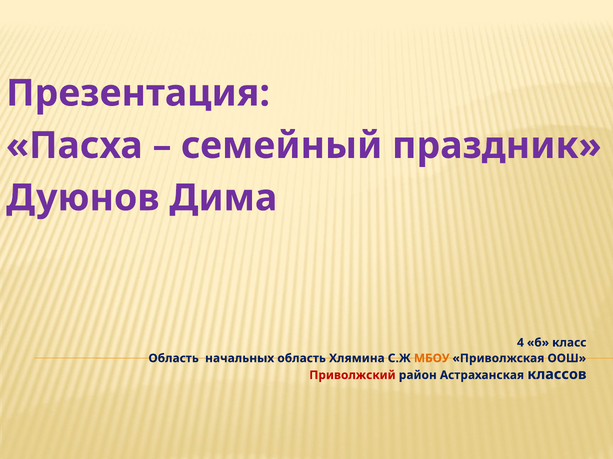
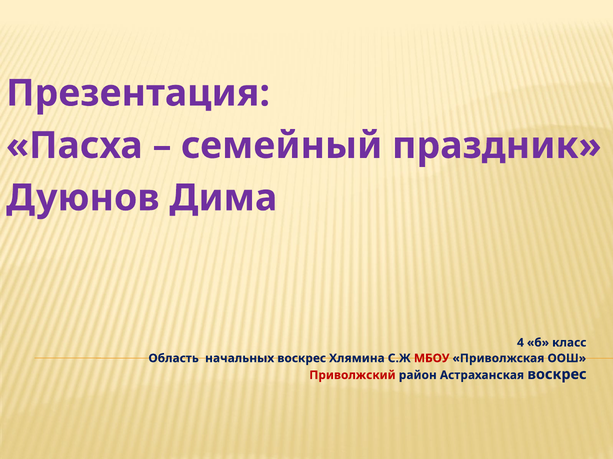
начальных область: область -> воскрес (302, 359)
МБОУ colour: orange -> red (432, 359)
Астраханская классов: классов -> воскрес (557, 375)
